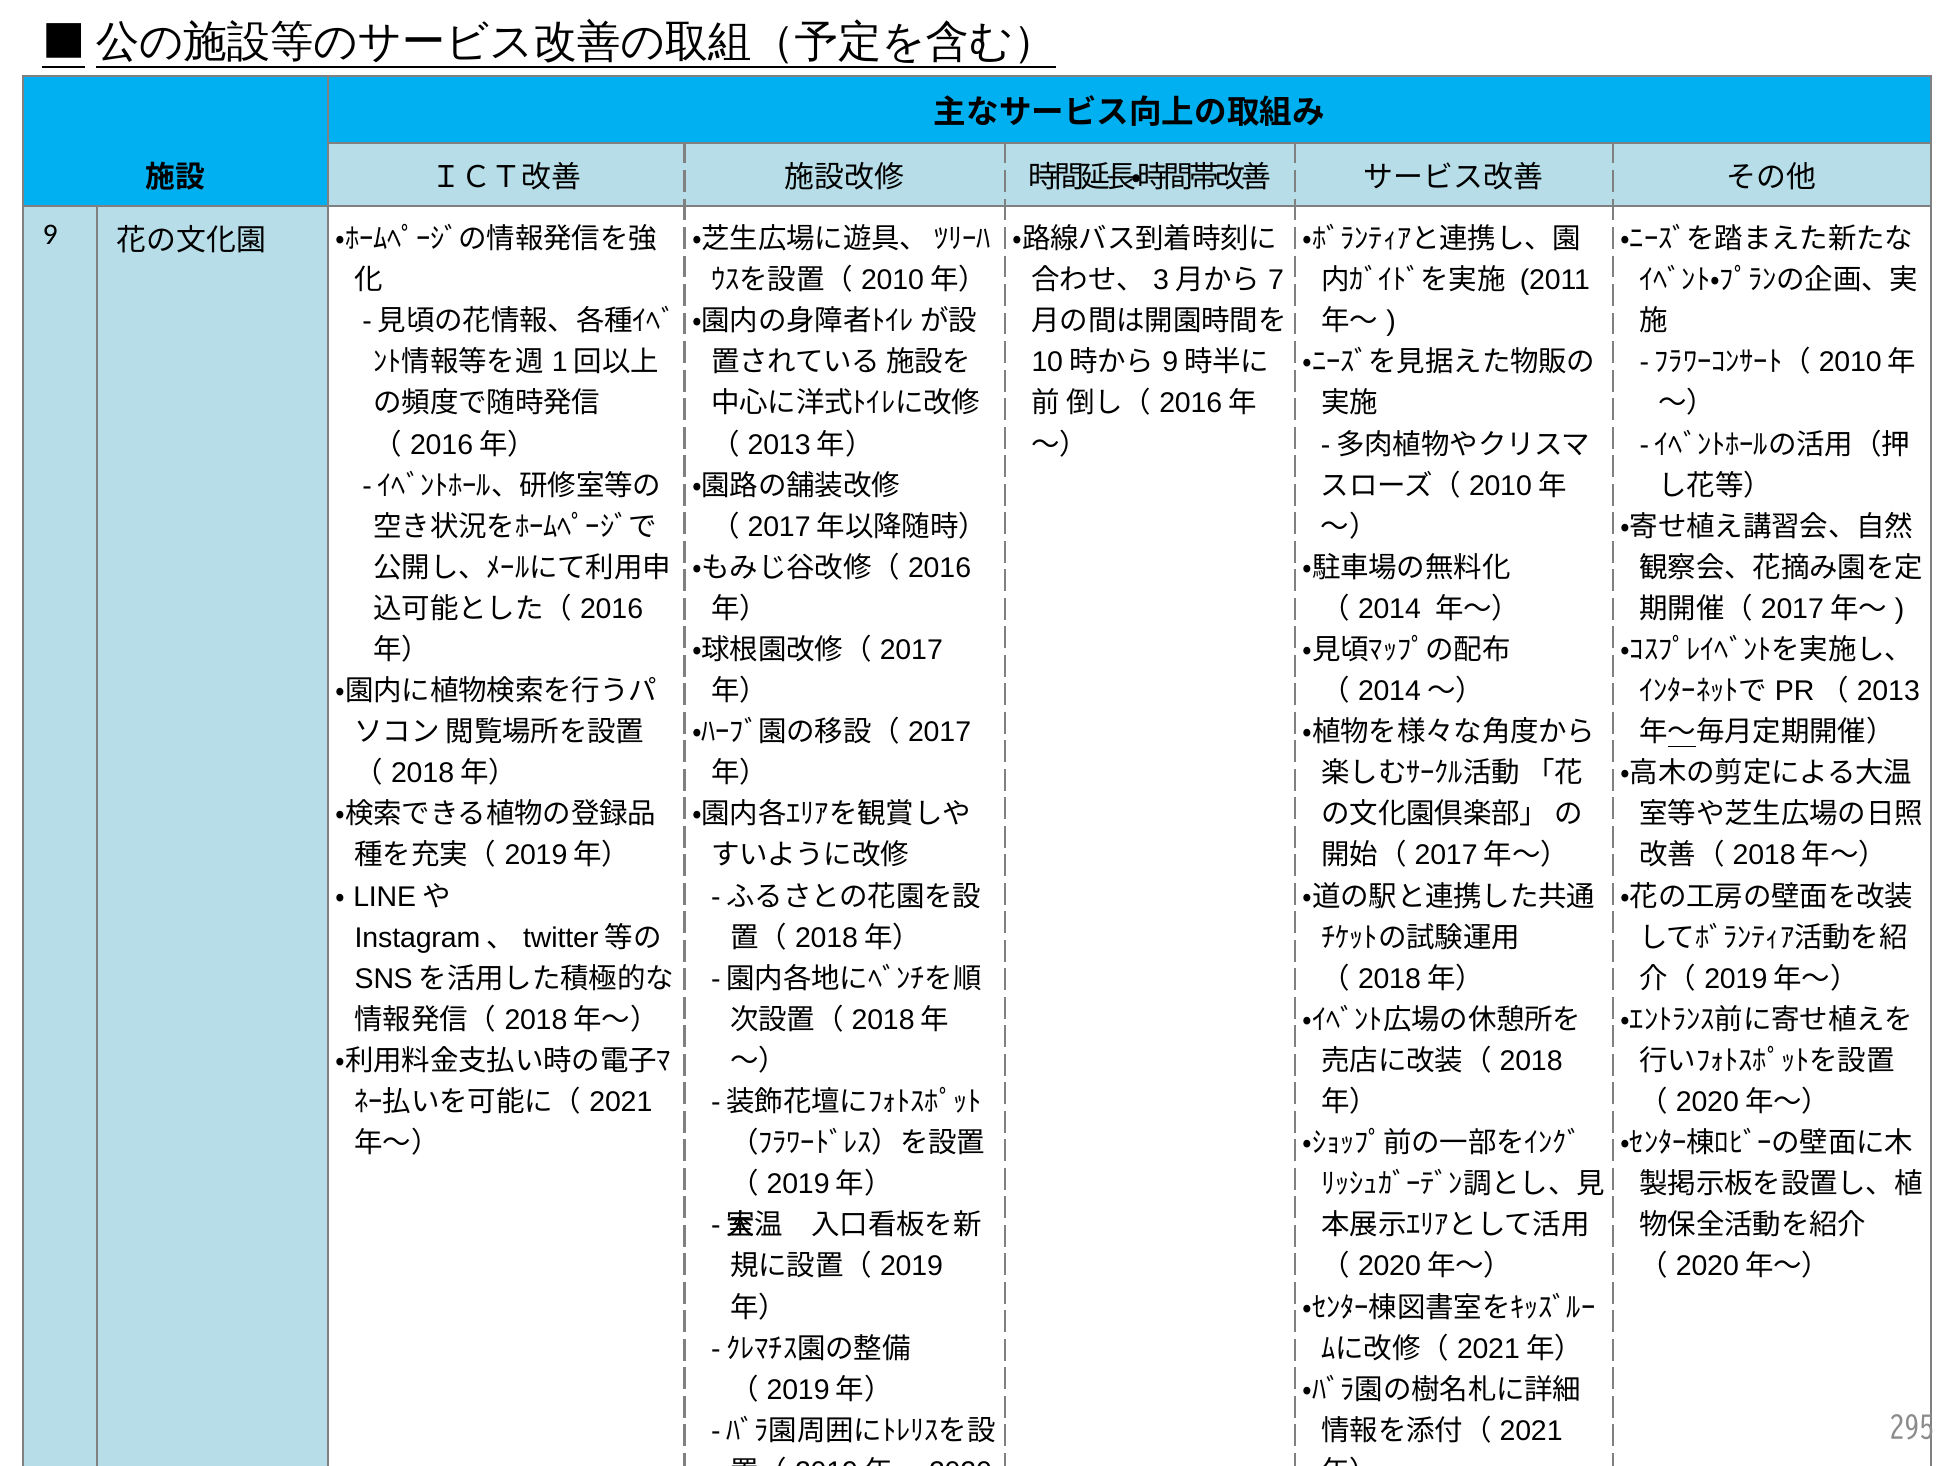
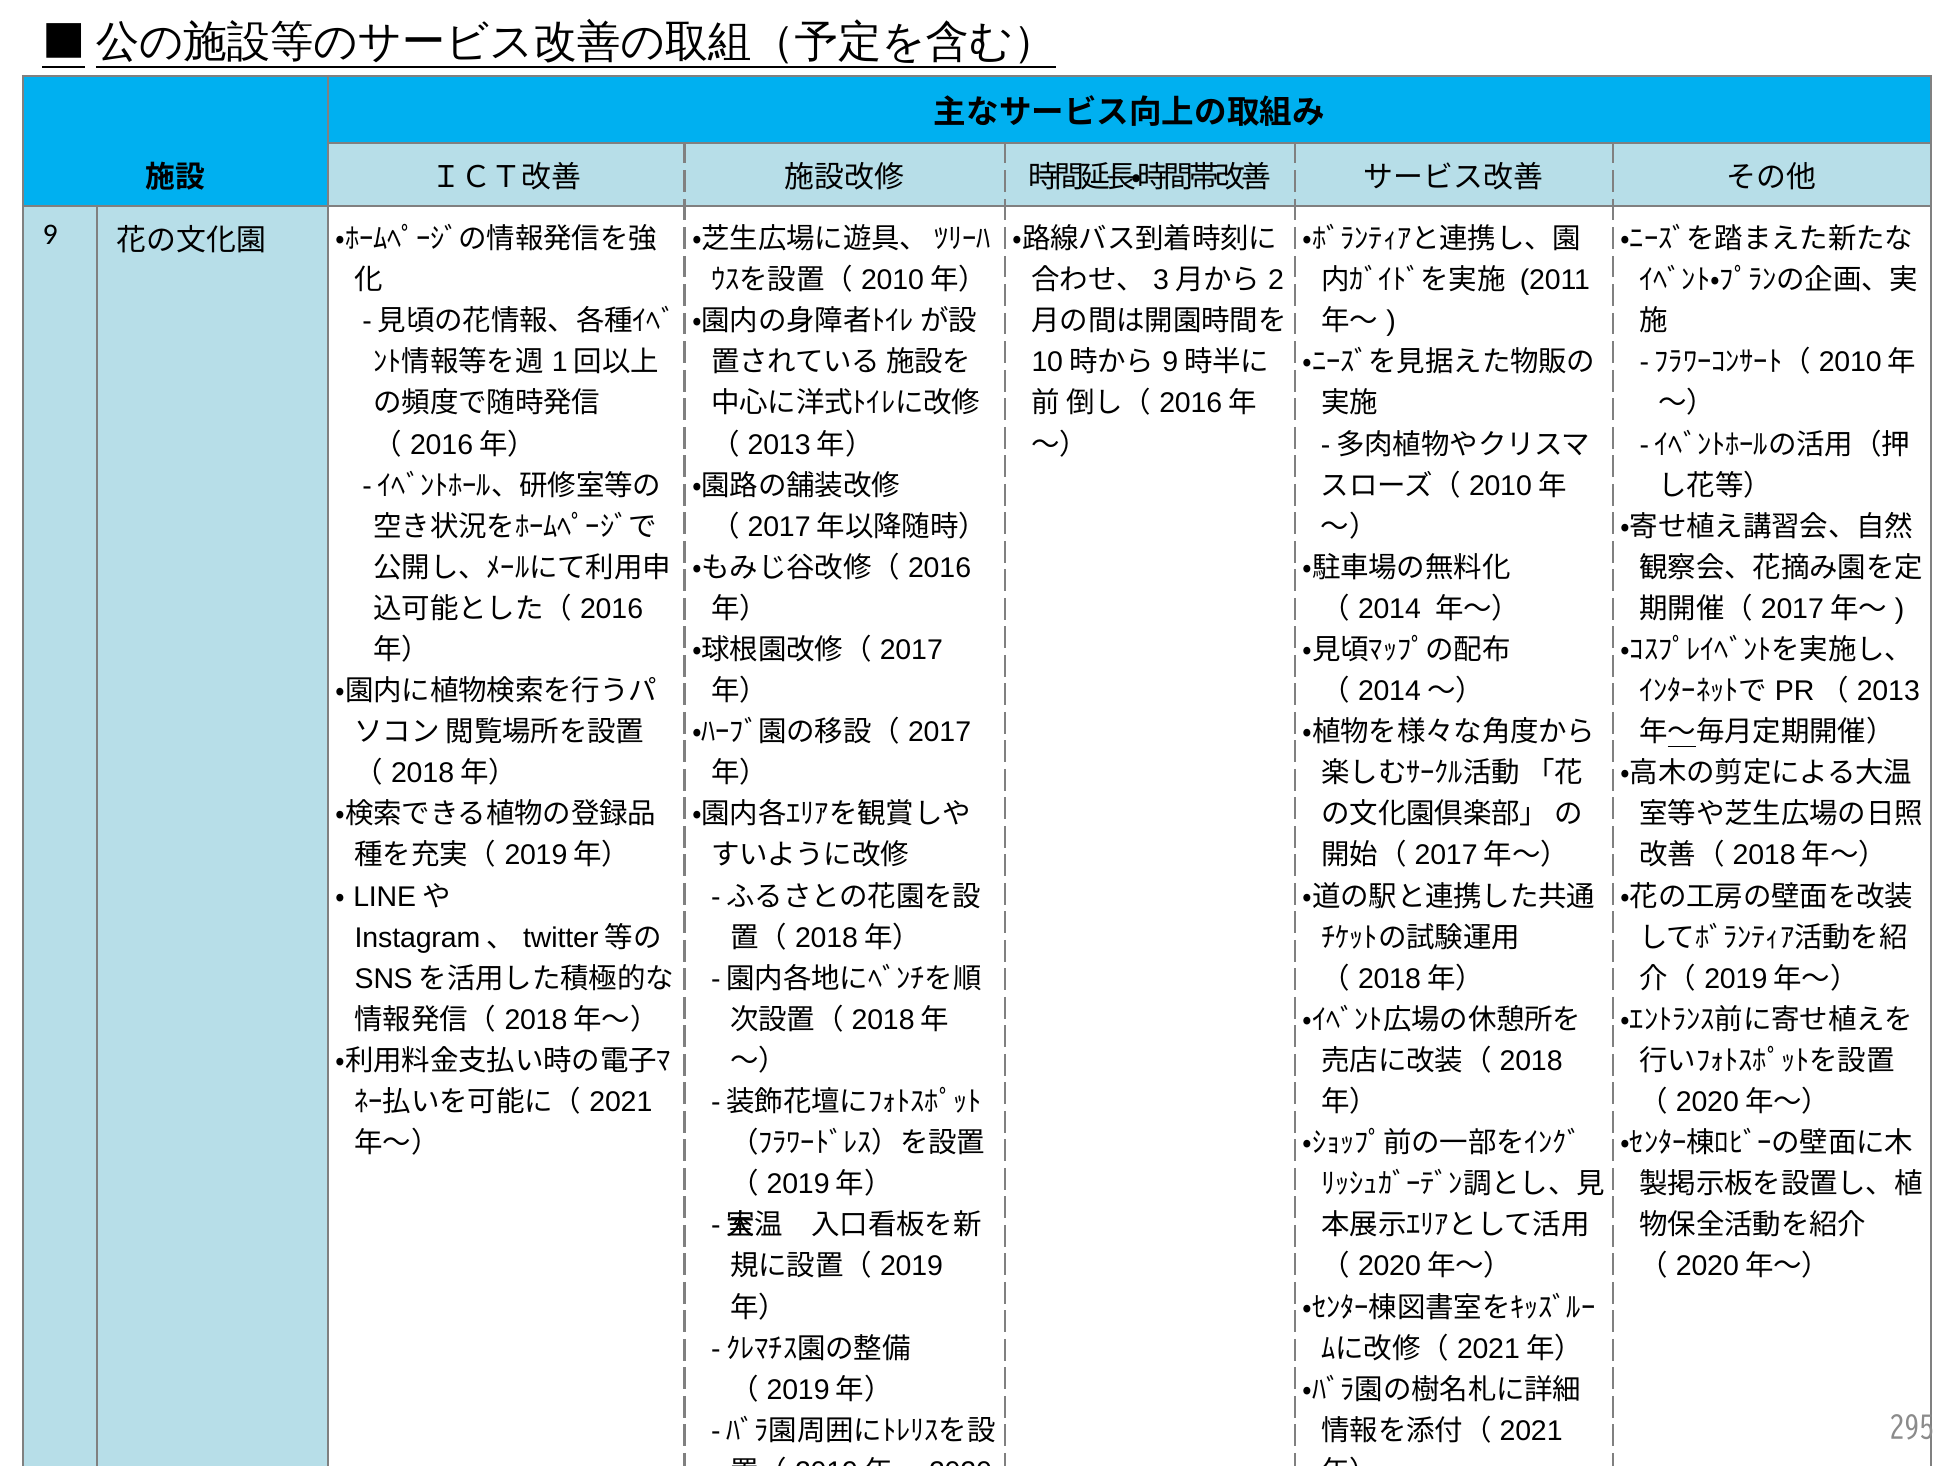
7: 7 -> 2 (1276, 280)
